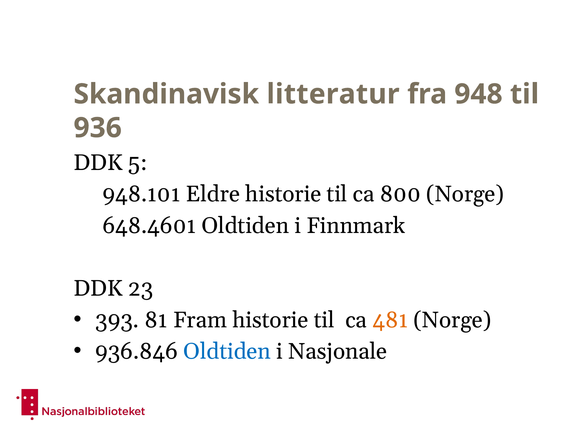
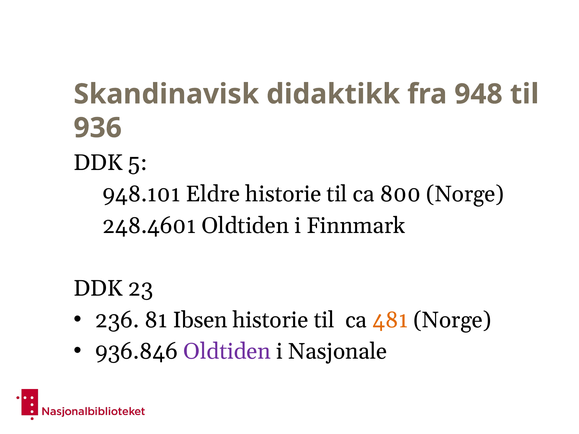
litteratur: litteratur -> didaktikk (333, 94)
648.4601: 648.4601 -> 248.4601 (149, 226)
393: 393 -> 236 (117, 320)
Fram: Fram -> Ibsen (200, 320)
Oldtiden colour: blue -> purple (227, 352)
